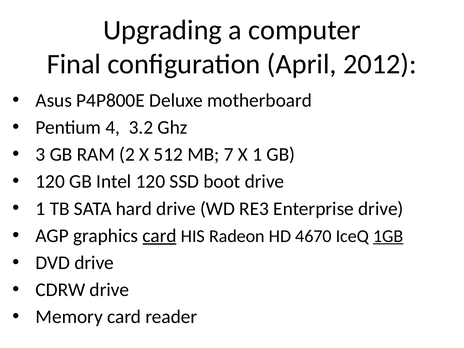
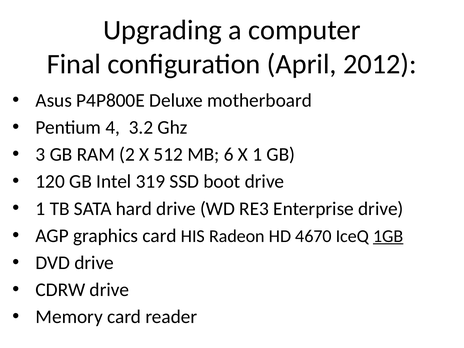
7: 7 -> 6 (229, 154)
Intel 120: 120 -> 319 (150, 182)
card underline: present -> none (160, 236)
